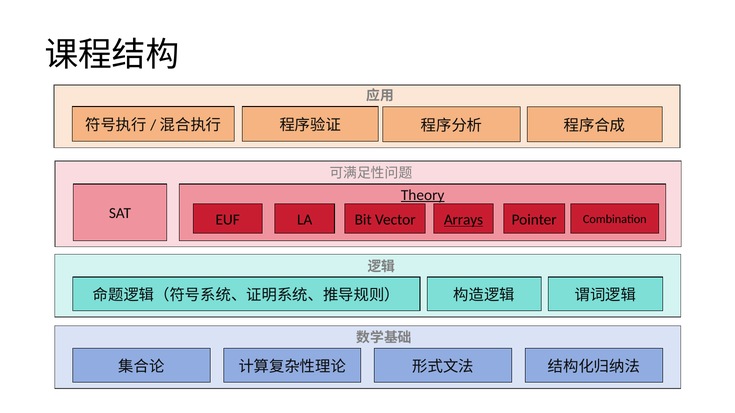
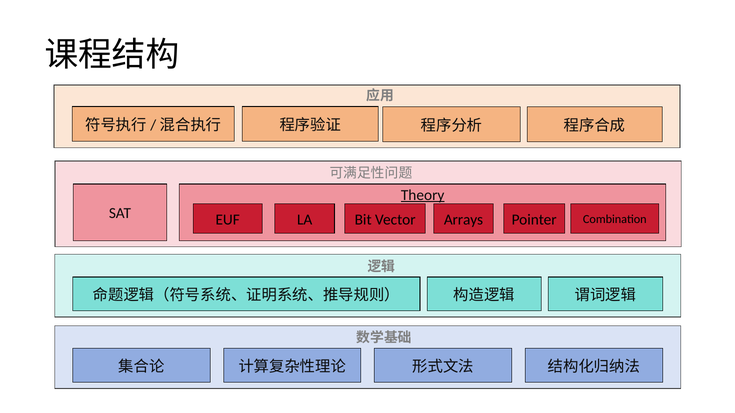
Arrays underline: present -> none (463, 220)
